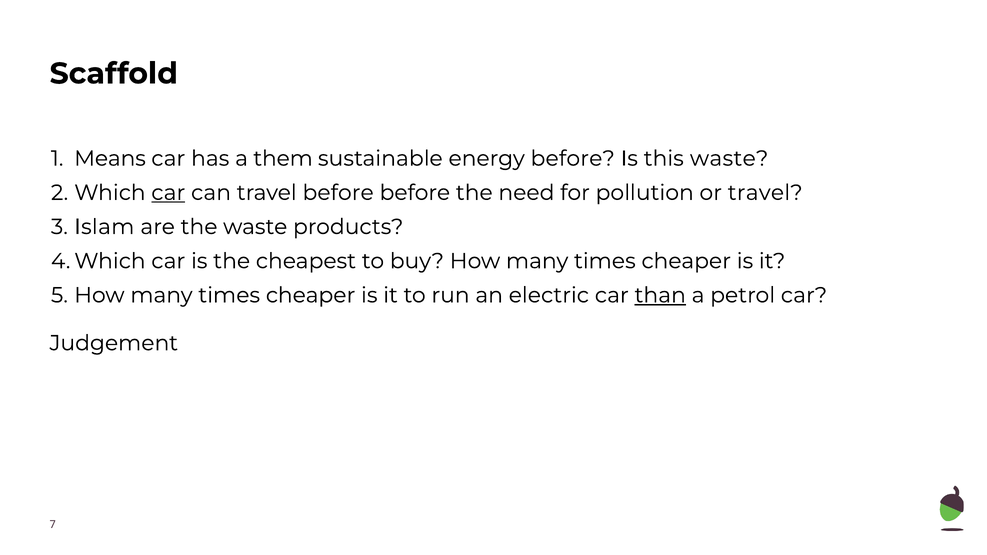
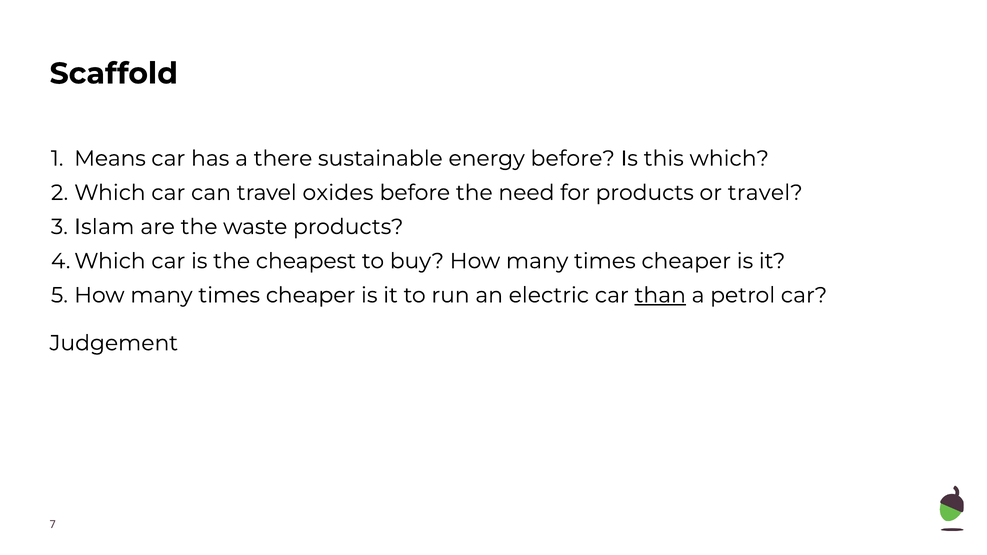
them: them -> there (283, 159)
this waste: waste -> which (729, 159)
car underline: present -> none (168, 193)
travel before: before -> oxides (338, 193)
for pollution: pollution -> products (645, 193)
